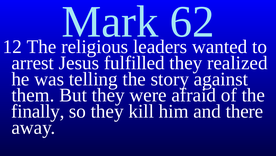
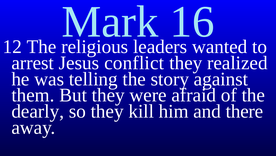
62: 62 -> 16 (192, 22)
fulfilled: fulfilled -> conflict (134, 63)
finally: finally -> dearly (38, 111)
